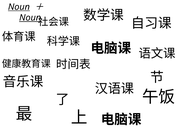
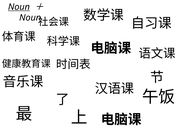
Noun underline: present -> none (30, 18)
